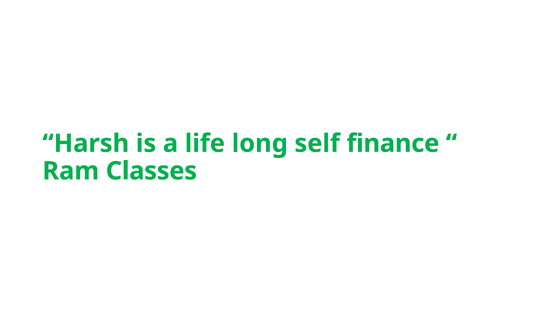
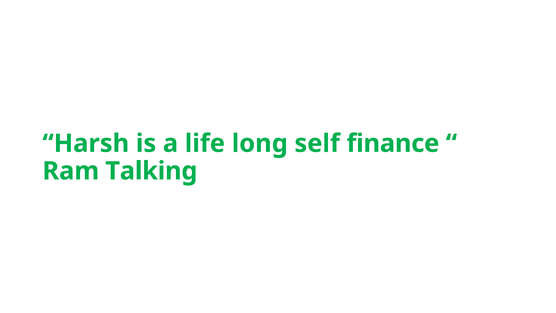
Classes: Classes -> Talking (151, 171)
